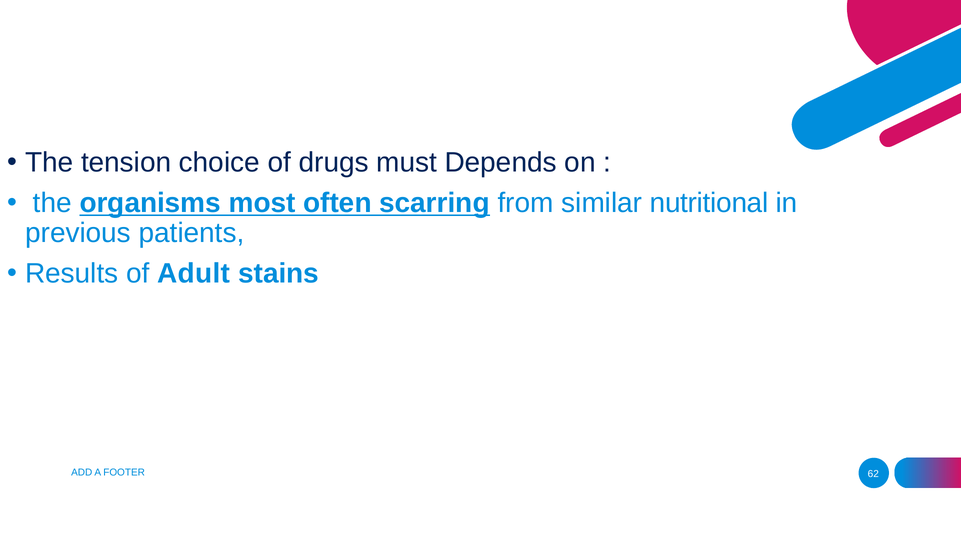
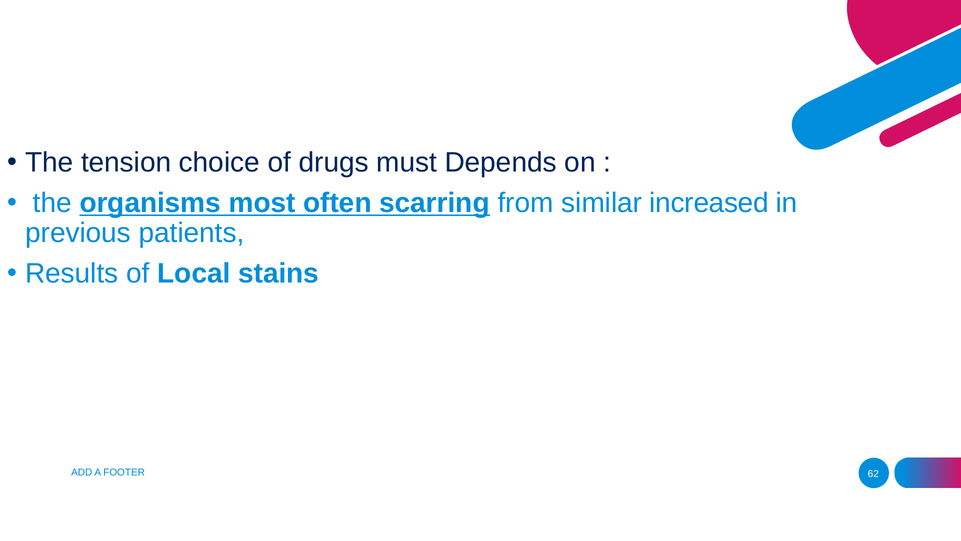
nutritional: nutritional -> increased (709, 203)
Adult: Adult -> Local (194, 273)
